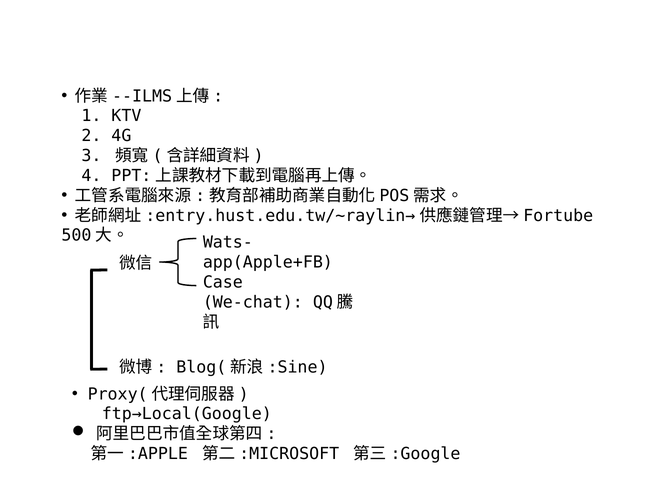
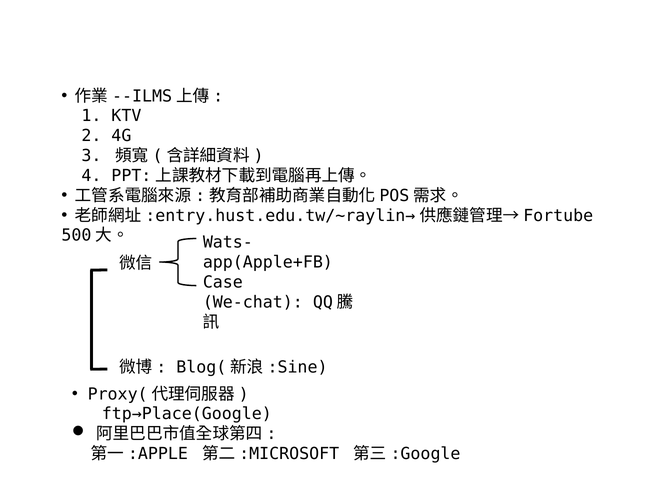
ftp→Local(Google: ftp→Local(Google -> ftp→Place(Google (187, 415)
